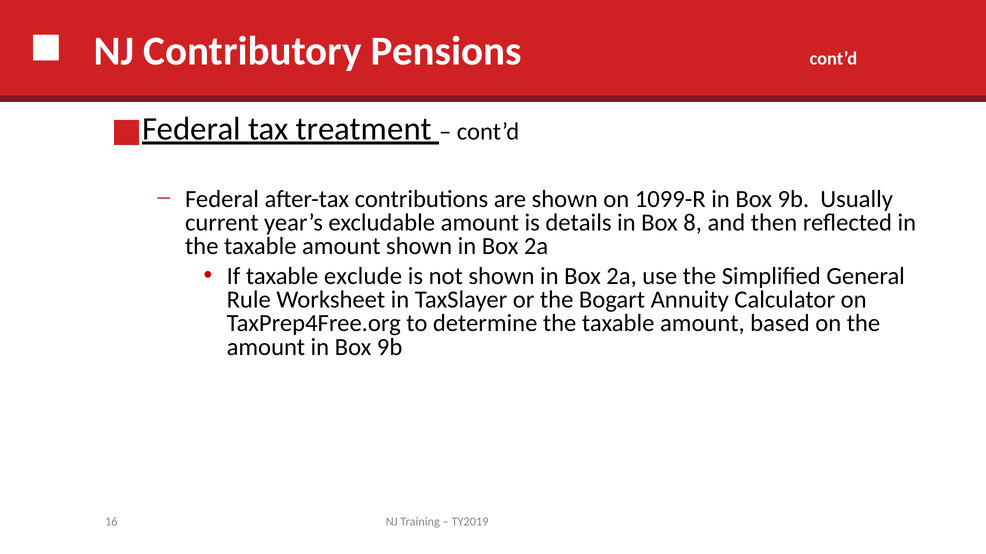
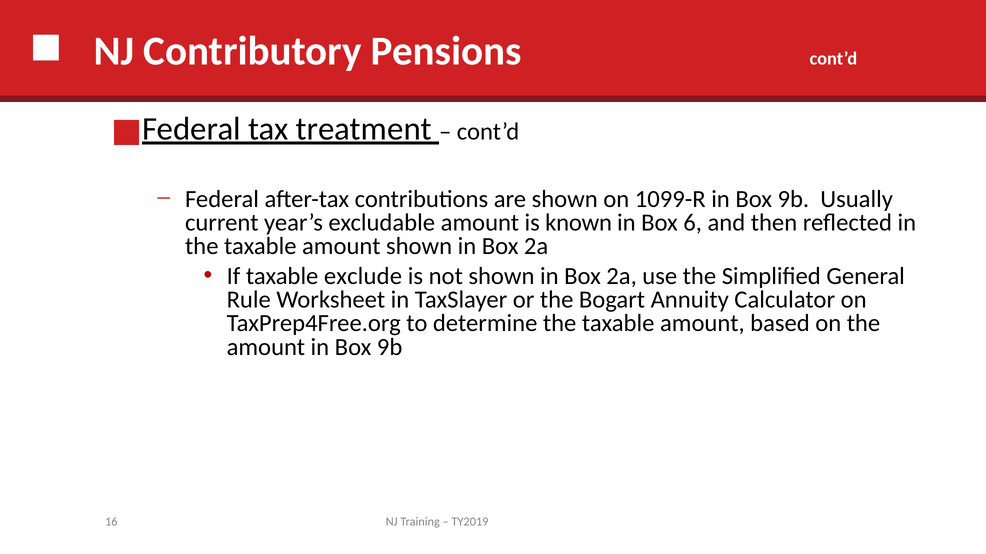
details: details -> known (579, 223)
8: 8 -> 6 (693, 223)
